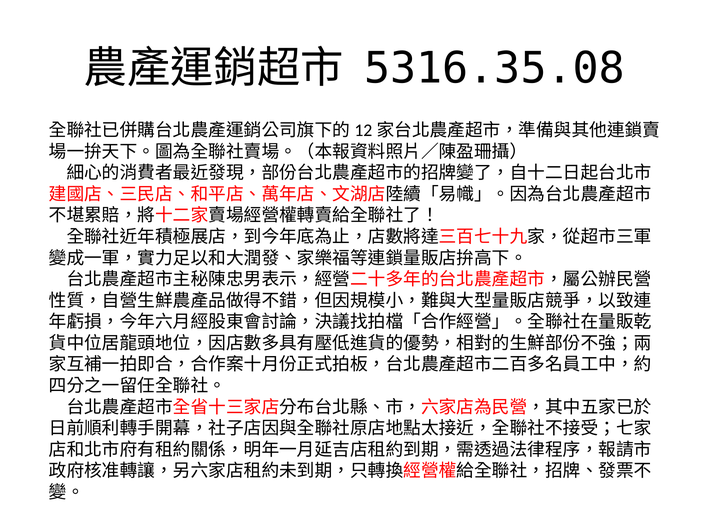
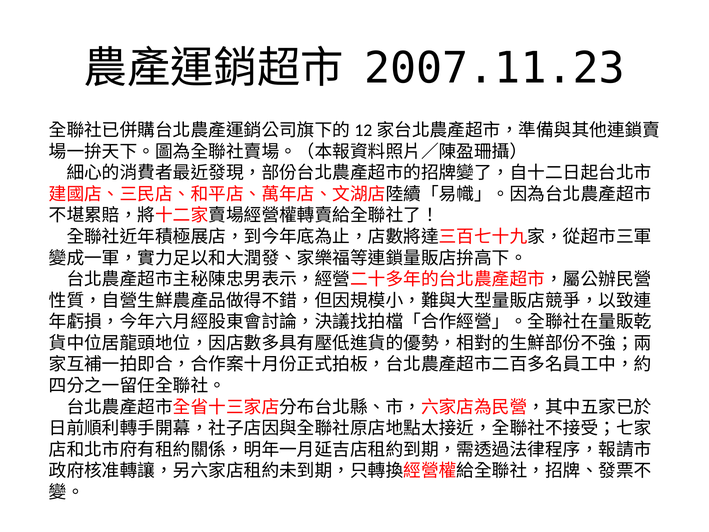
5316.35.08: 5316.35.08 -> 2007.11.23 (494, 69)
